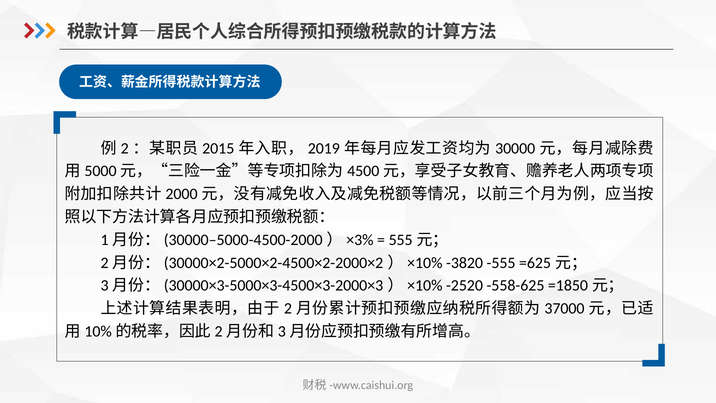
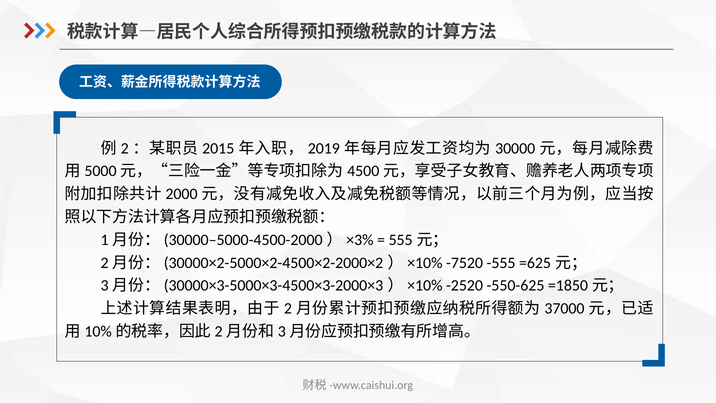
-3820: -3820 -> -7520 (465, 263)
-558-625: -558-625 -> -550-625 (515, 286)
